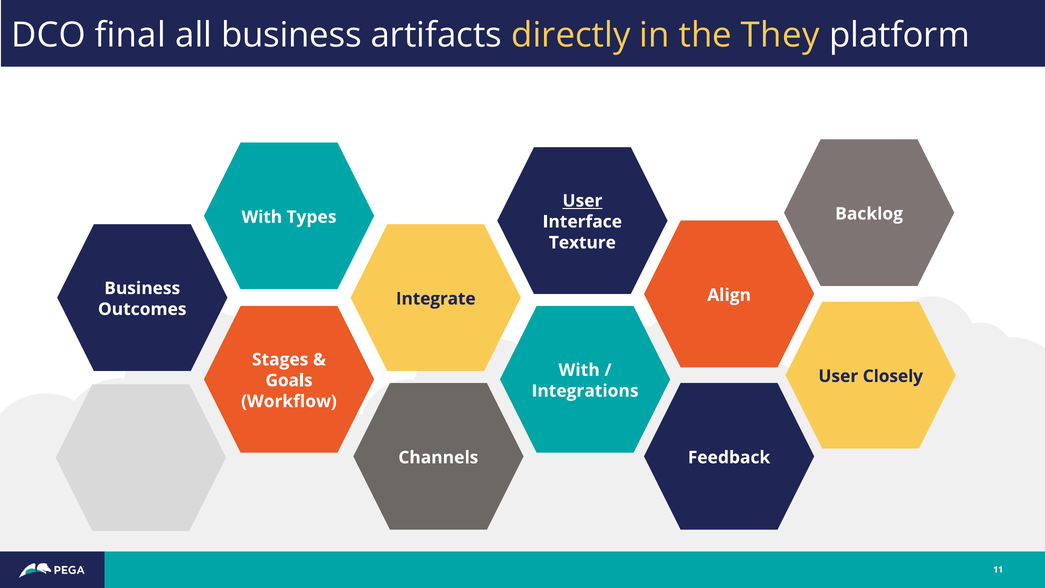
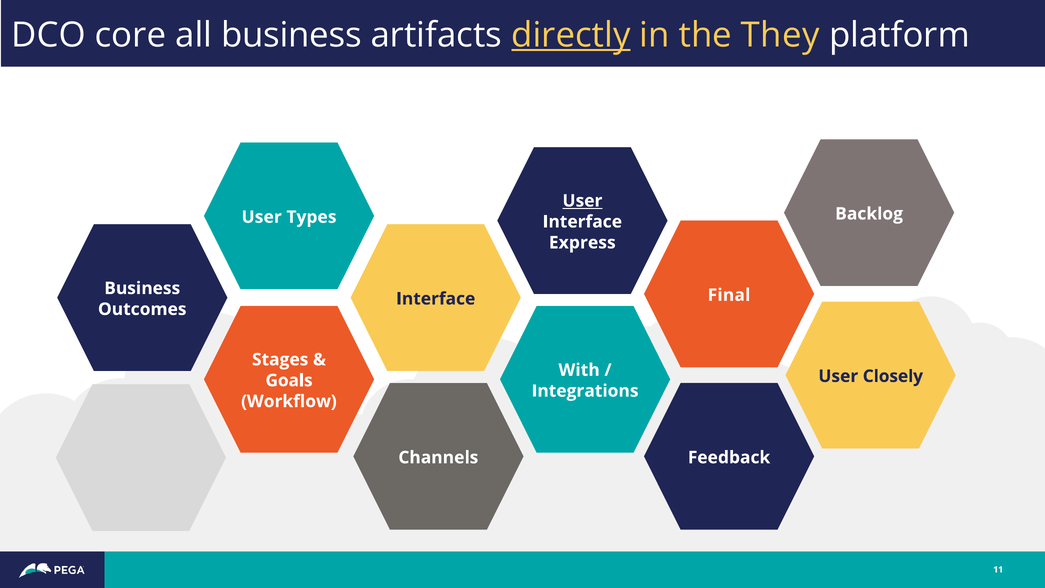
final: final -> core (130, 35)
directly underline: none -> present (571, 35)
With: With -> User (262, 217)
Texture: Texture -> Express (582, 243)
Align: Align -> Final (729, 295)
Integrate: Integrate -> Interface (436, 299)
